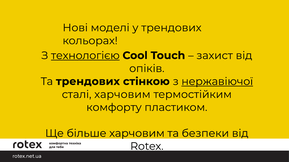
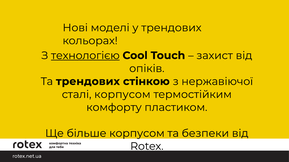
нержавіючої underline: present -> none (217, 82)
сталі харчовим: харчовим -> корпусом (122, 95)
більше харчовим: харчовим -> корпусом (137, 134)
